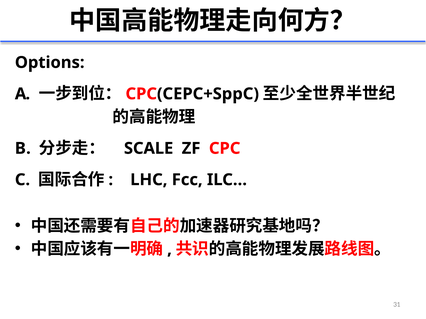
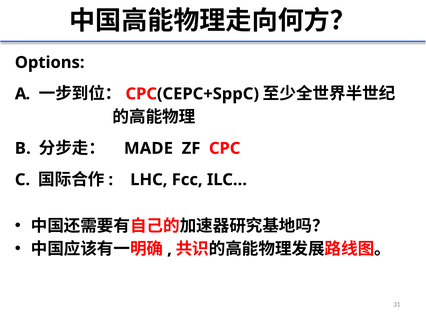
SCALE: SCALE -> MADE (148, 149)
